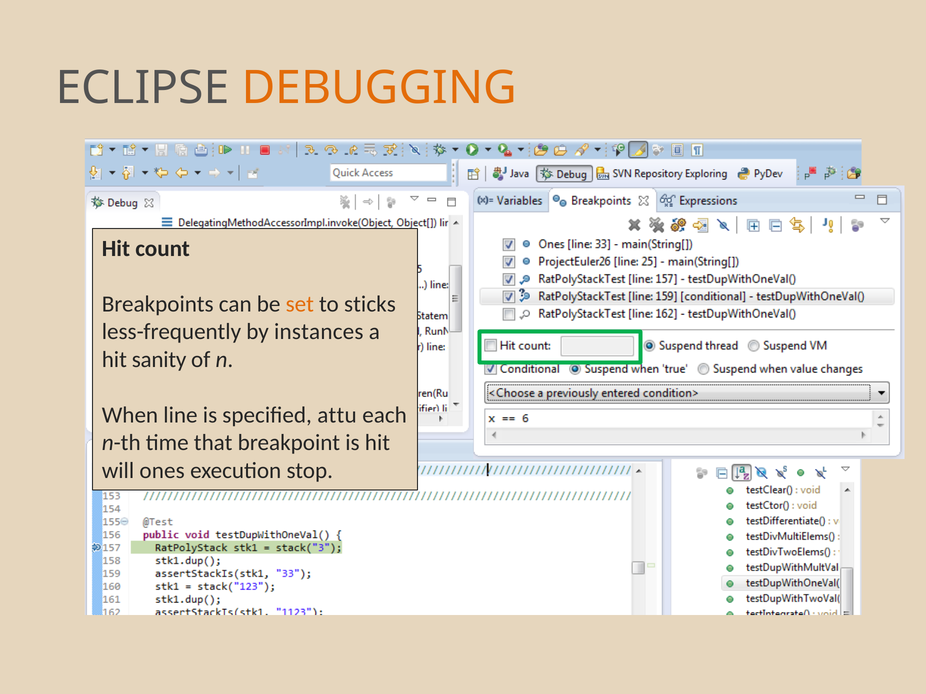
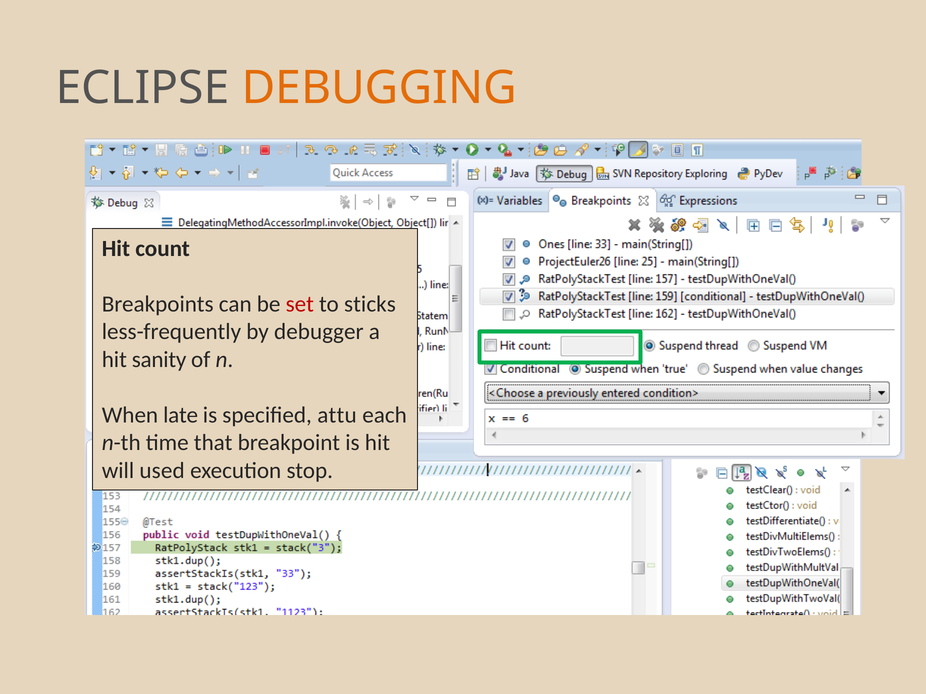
set colour: orange -> red (300, 304)
instances: instances -> debugger (319, 332)
line: line -> late (181, 415)
ones: ones -> used (162, 471)
